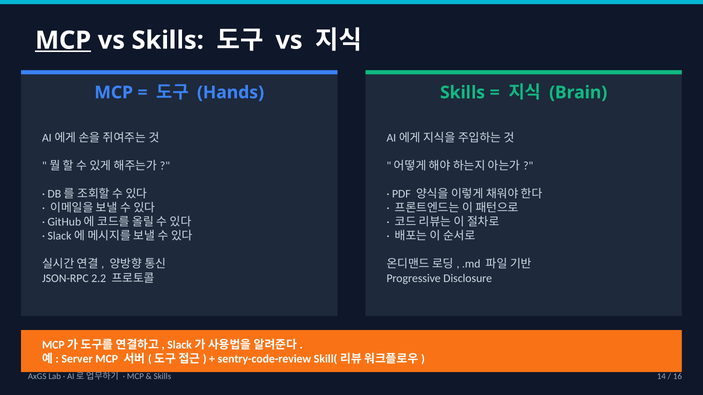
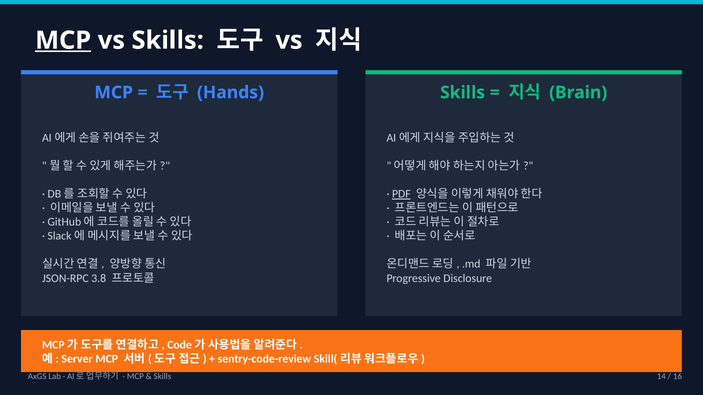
PDF underline: none -> present (401, 194)
2.2: 2.2 -> 3.8 (99, 278)
Slack: Slack -> Code (180, 345)
